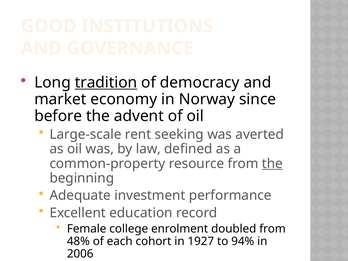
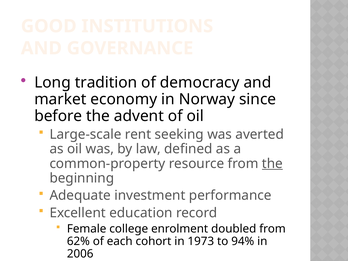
tradition underline: present -> none (106, 82)
48%: 48% -> 62% (78, 241)
1927: 1927 -> 1973 (201, 241)
